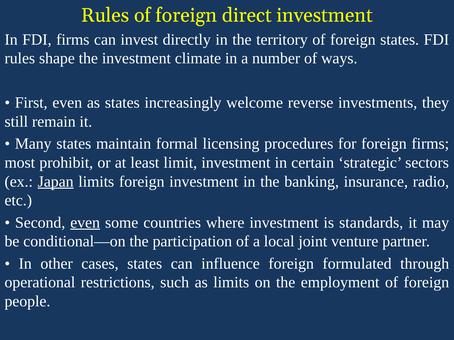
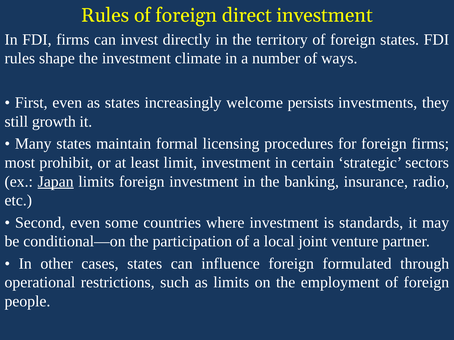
reverse: reverse -> persists (311, 103)
remain: remain -> growth (54, 122)
even underline: present -> none (85, 223)
